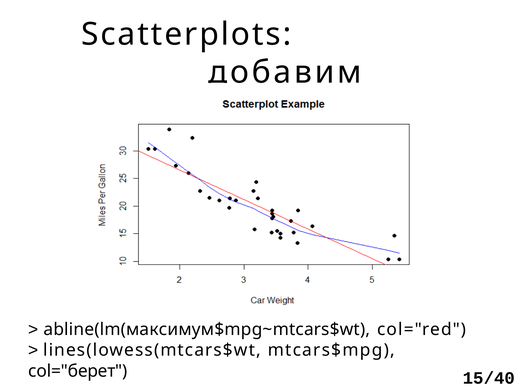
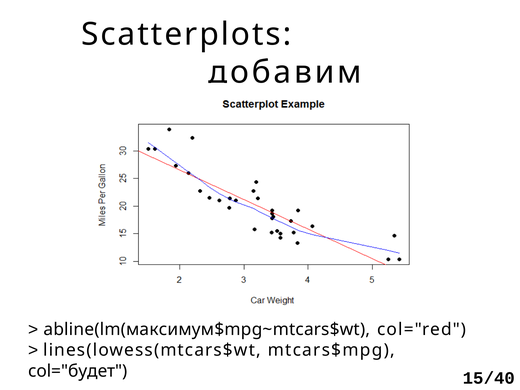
col="берет: col="берет -> col="будет (78, 371)
